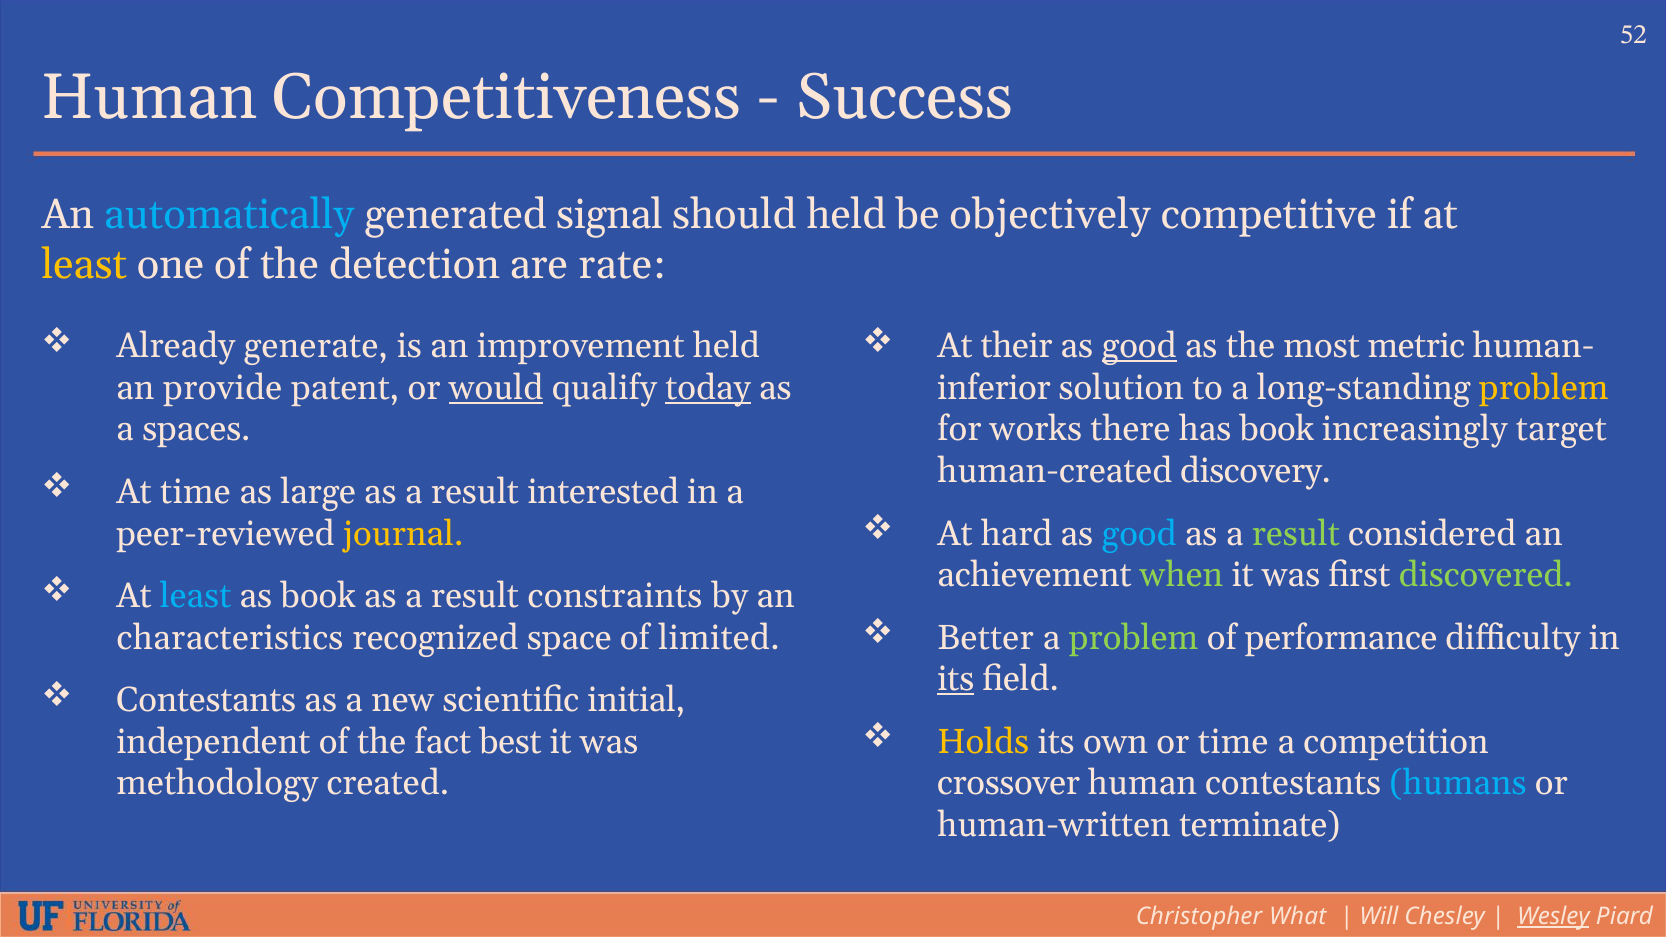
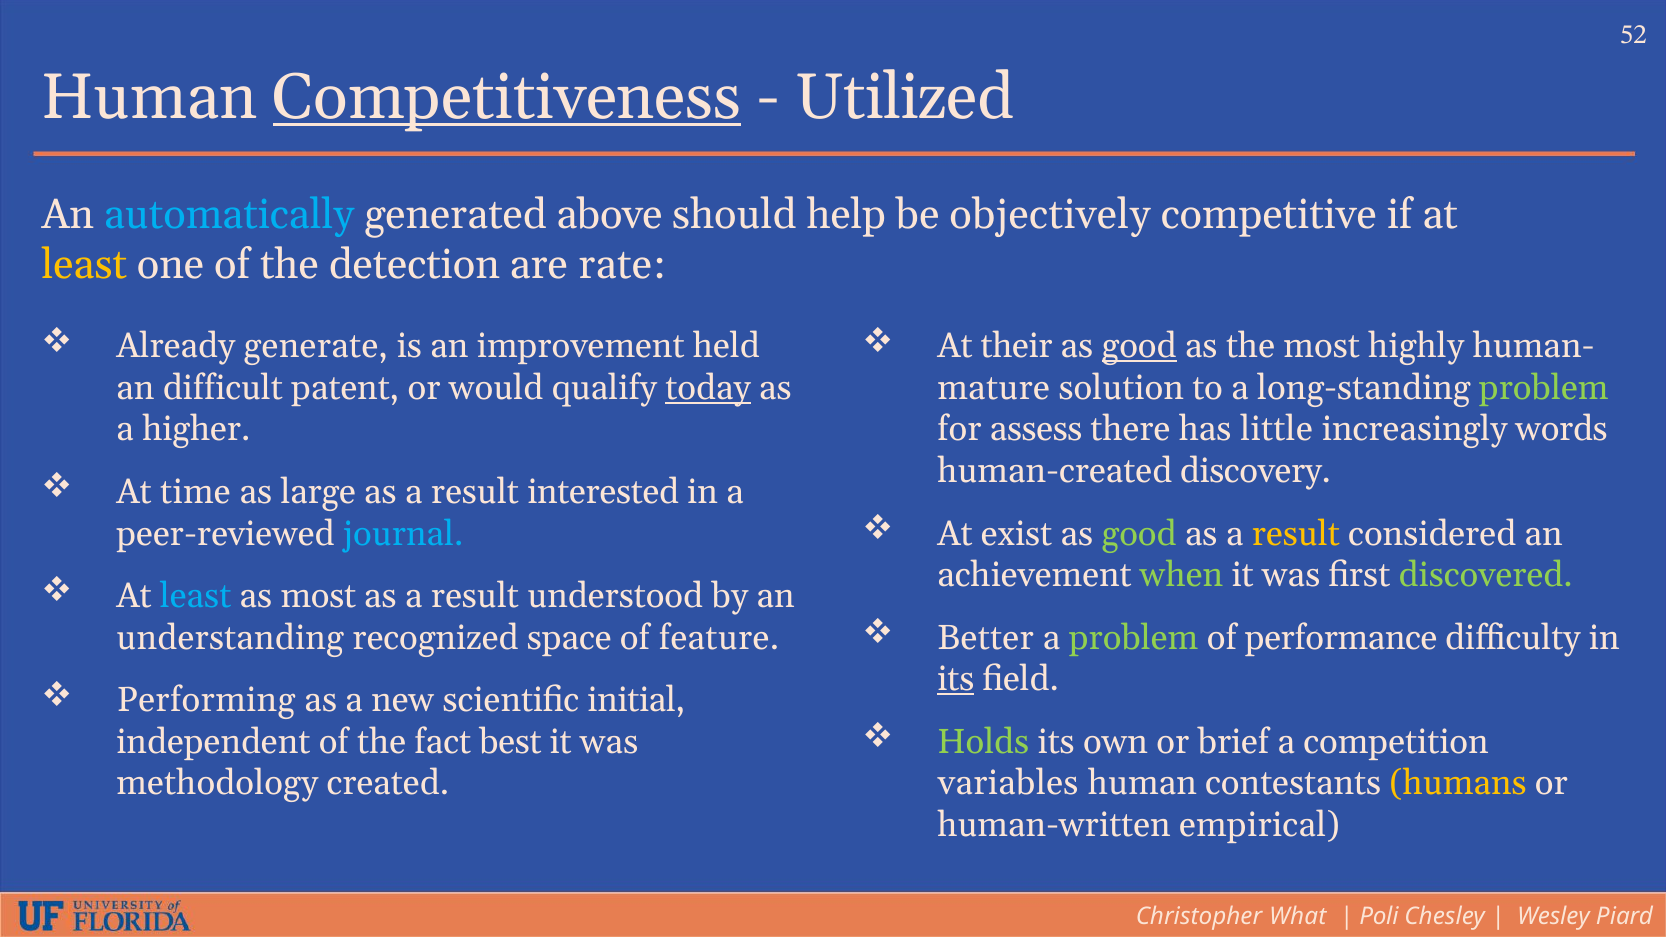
Competitiveness underline: none -> present (507, 97)
Success: Success -> Utilized (905, 97)
signal: signal -> above (610, 215)
should held: held -> help (846, 215)
metric: metric -> highly (1416, 346)
provide: provide -> difficult (223, 388)
would underline: present -> none (496, 388)
inferior: inferior -> mature (994, 388)
problem colour: yellow -> light green (1544, 388)
spaces: spaces -> higher (196, 430)
works: works -> assess (1036, 430)
has book: book -> little (1277, 430)
target: target -> words (1562, 430)
hard: hard -> exist (1017, 534)
good colour: light blue -> light green (1139, 534)
result colour: light green -> yellow (1296, 534)
journal colour: yellow -> light blue (403, 534)
as book: book -> most (318, 596)
constraints: constraints -> understood (615, 596)
characteristics: characteristics -> understanding (230, 638)
limited: limited -> feature (719, 638)
Contestants: Contestants -> Performing (206, 700)
Holds colour: yellow -> light green (983, 742)
or time: time -> brief (1233, 742)
crossover: crossover -> variables (1008, 784)
humans colour: light blue -> yellow (1458, 784)
terminate: terminate -> empirical (1259, 825)
Will: Will -> Poli (1379, 917)
Wesley underline: present -> none (1553, 917)
